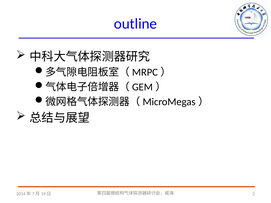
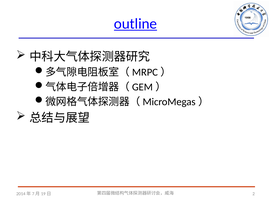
outline underline: none -> present (135, 24)
